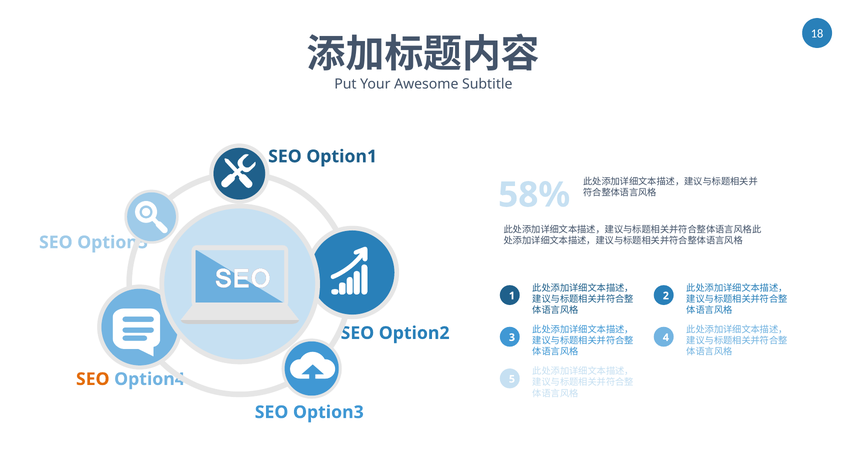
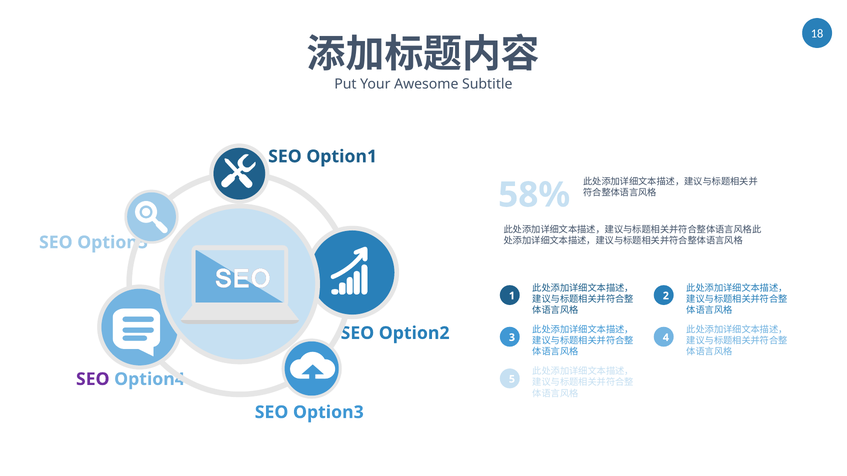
SEO colour: orange -> purple (93, 379)
